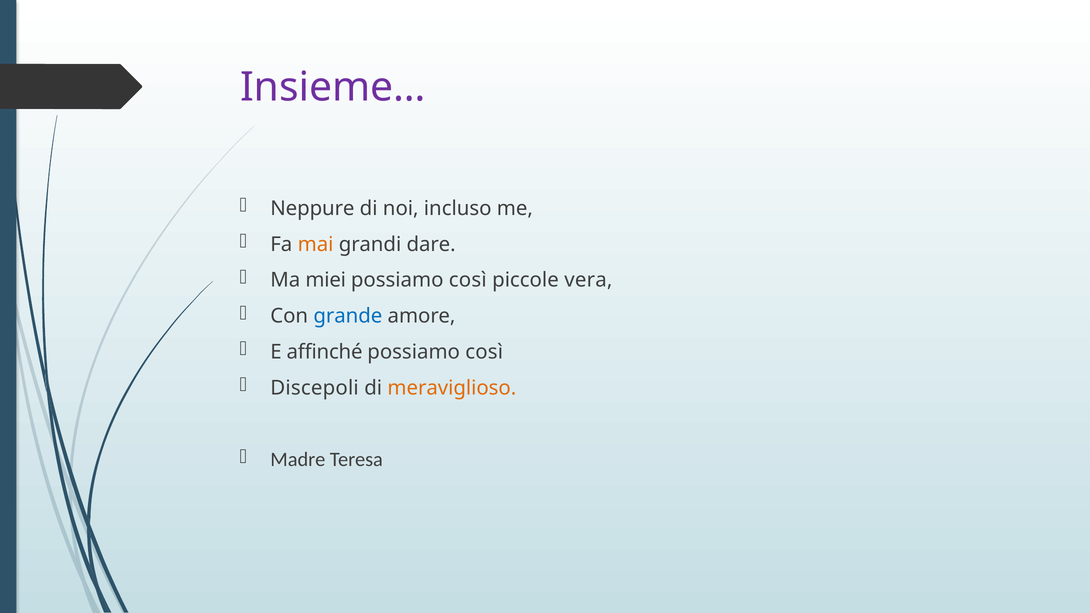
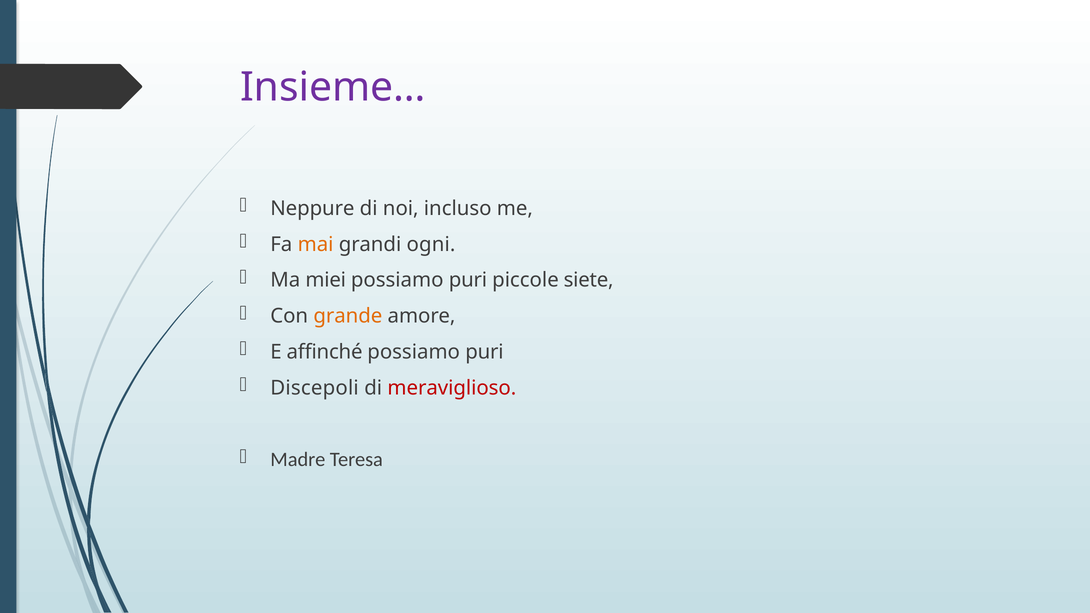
dare: dare -> ogni (431, 244)
così: così -> puri (468, 280)
vera: vera -> siete (589, 280)
grande colour: blue -> orange (348, 316)
così: così -> puri (484, 352)
meraviglioso colour: orange -> red (452, 388)
